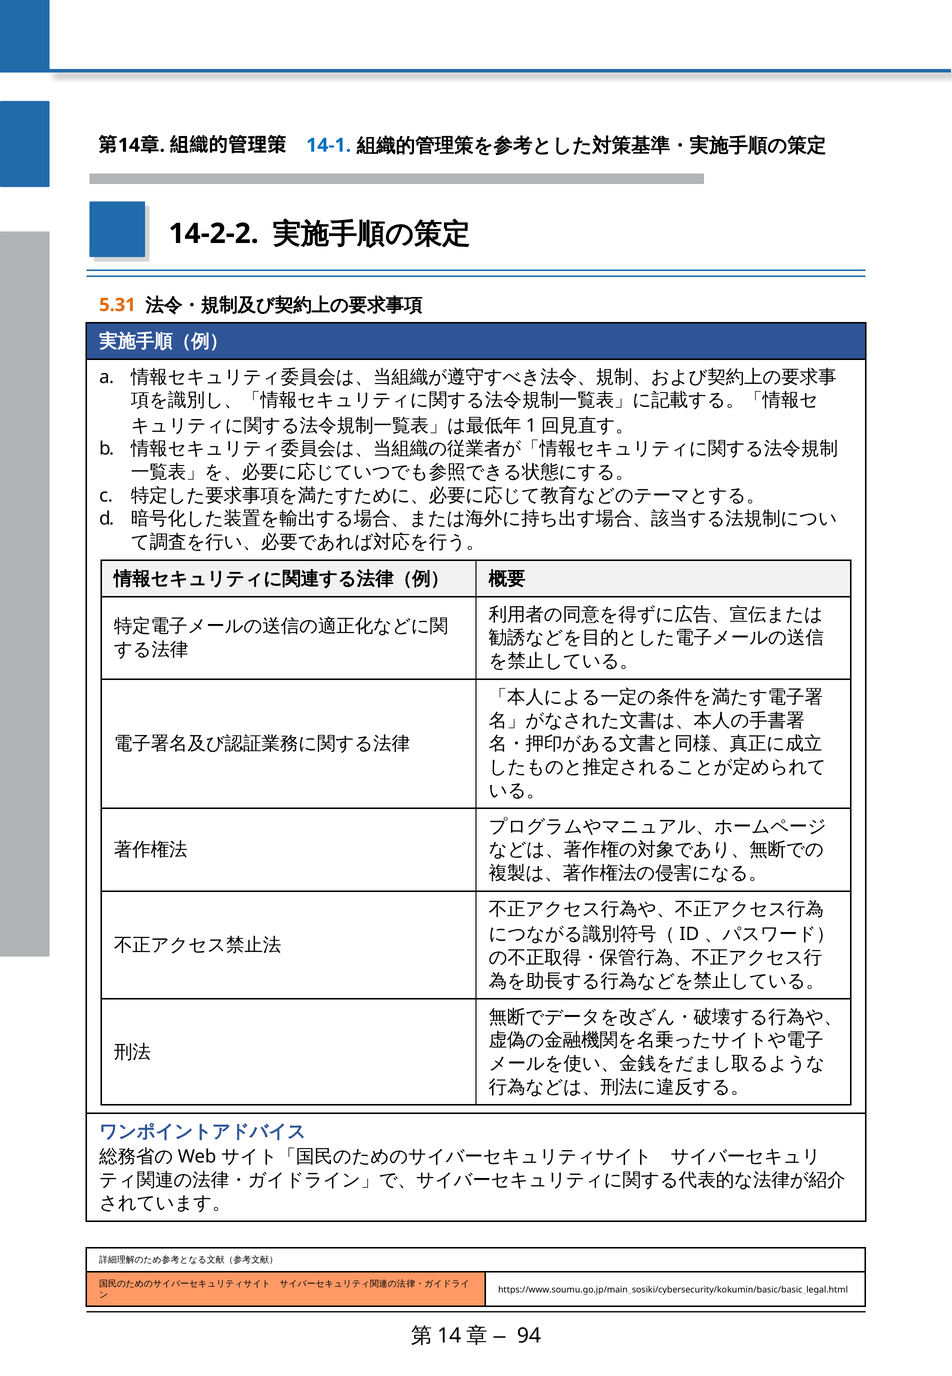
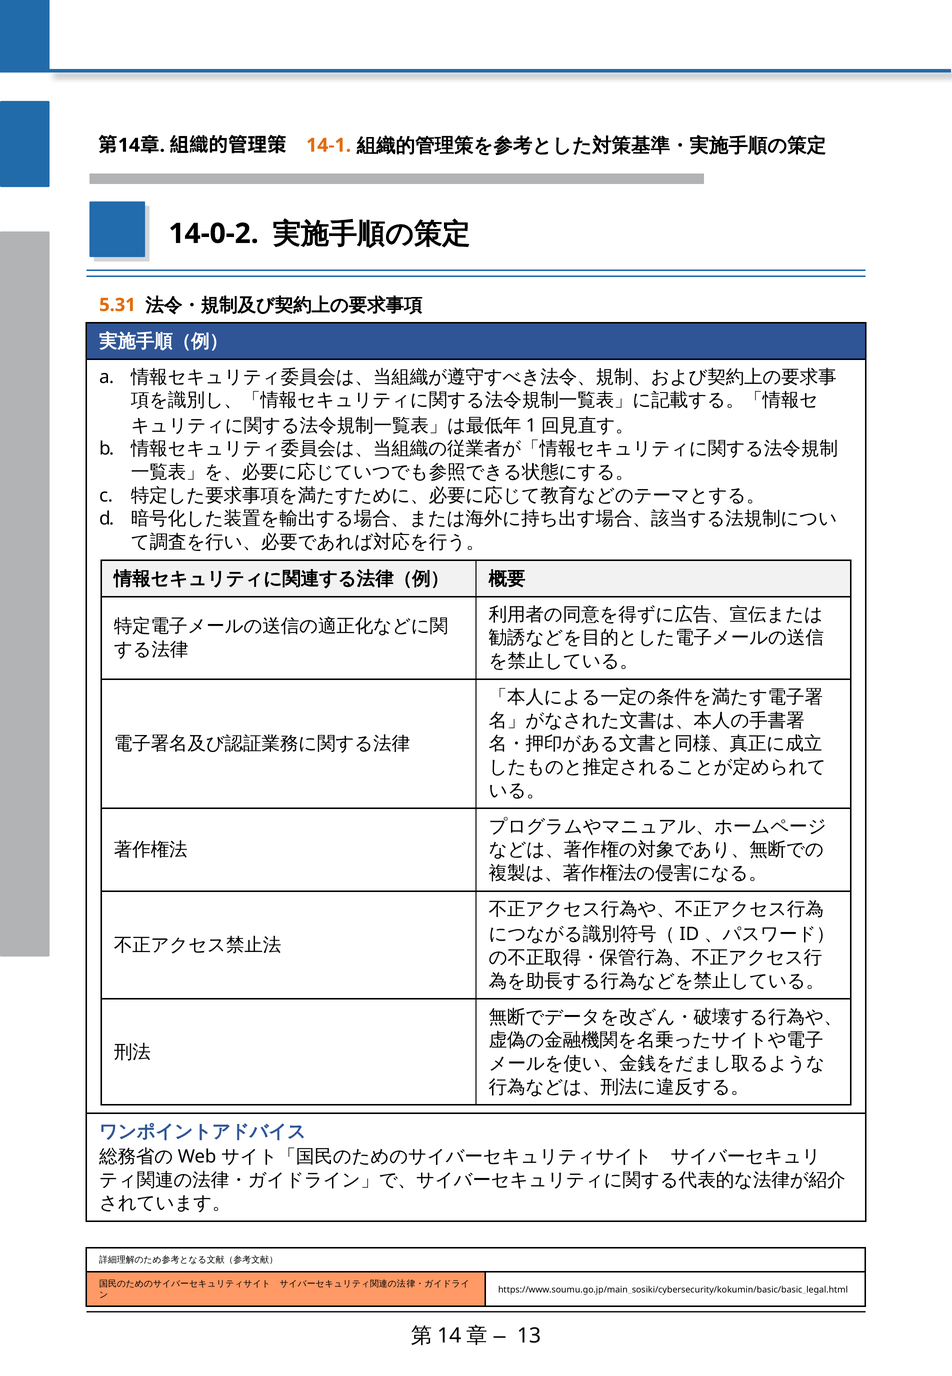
14-1 colour: blue -> orange (329, 145)
14-2-2: 14-2-2 -> 14-0-2 (214, 233)
94: 94 -> 13 (529, 1335)
